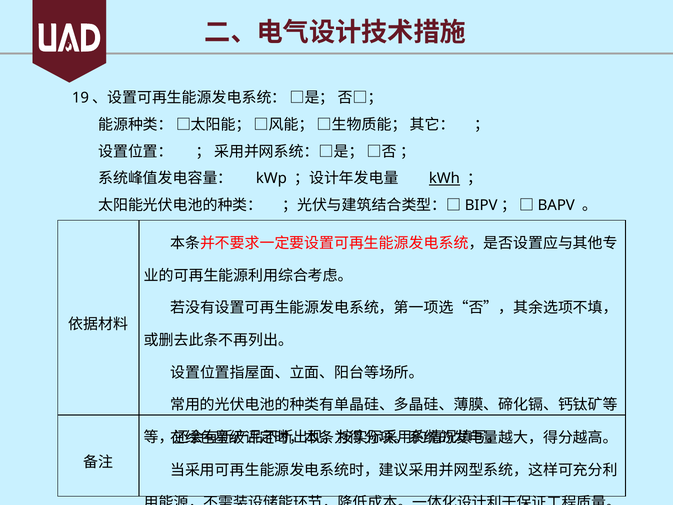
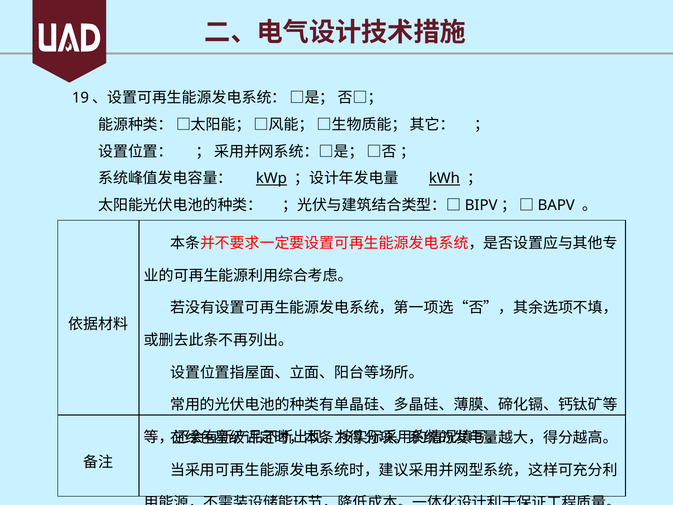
kWp underline: none -> present (271, 178)
